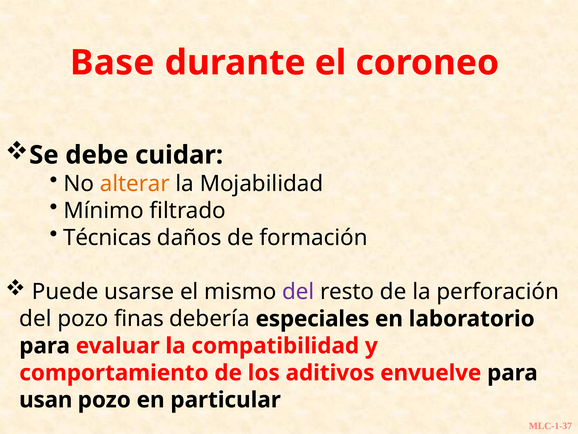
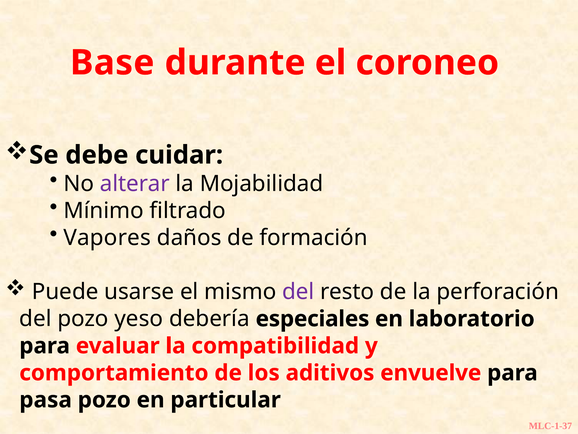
alterar colour: orange -> purple (135, 184)
Técnicas: Técnicas -> Vapores (107, 238)
finas: finas -> yeso (139, 319)
usan: usan -> pasa (46, 399)
